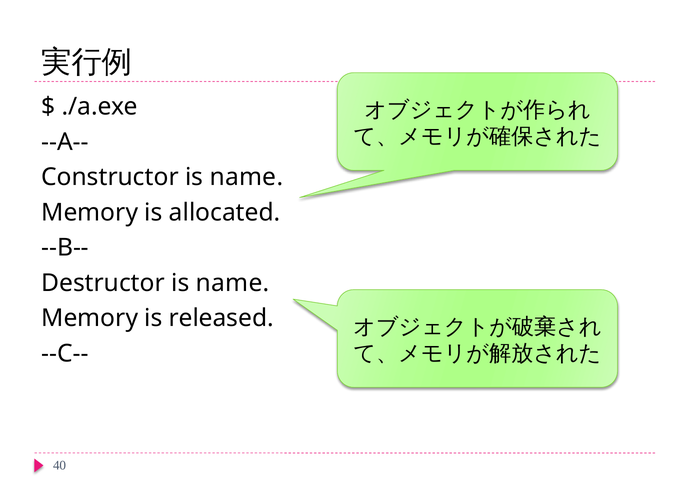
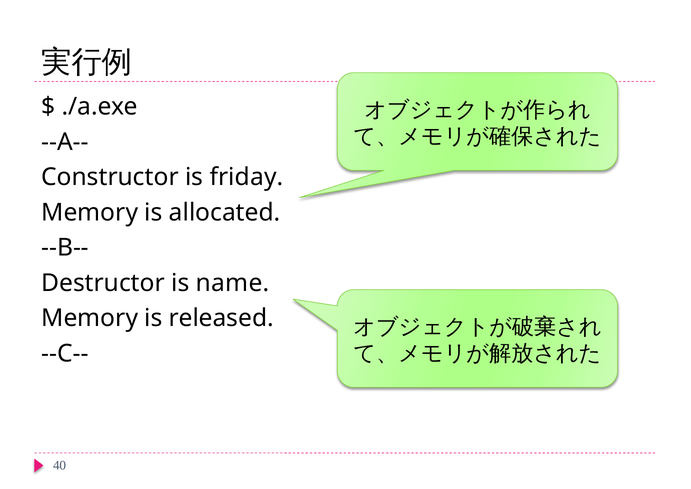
Constructor is name: name -> friday (246, 177)
